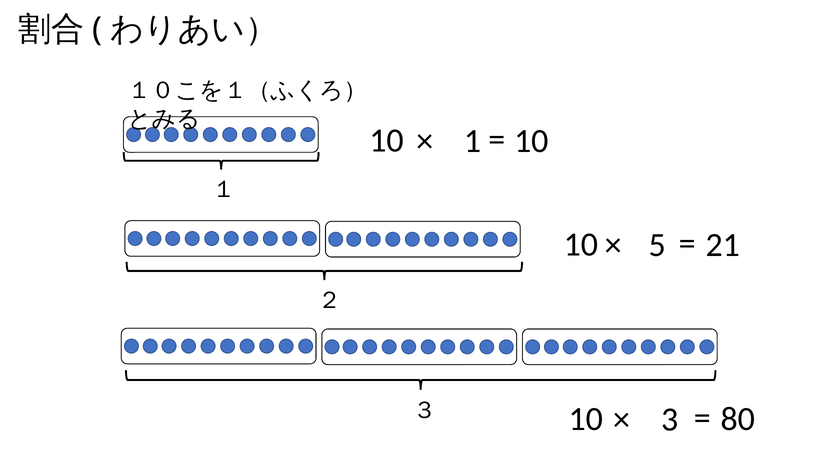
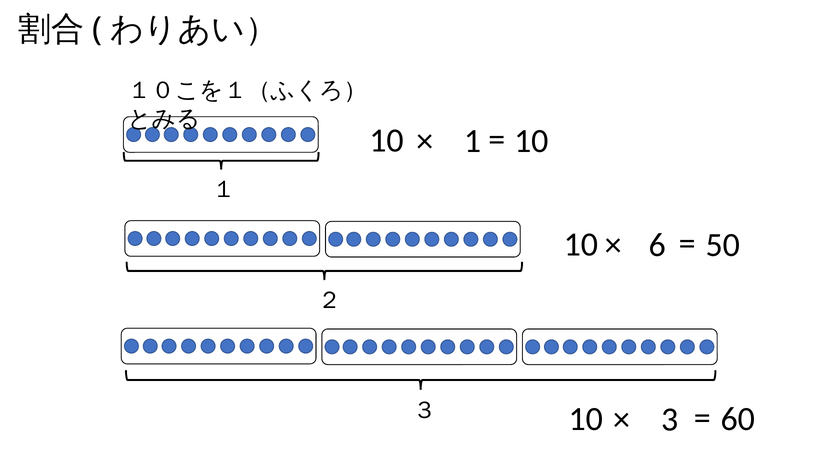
5: 5 -> 6 (657, 245)
21: 21 -> 50 (723, 245)
80: 80 -> 60 (738, 419)
